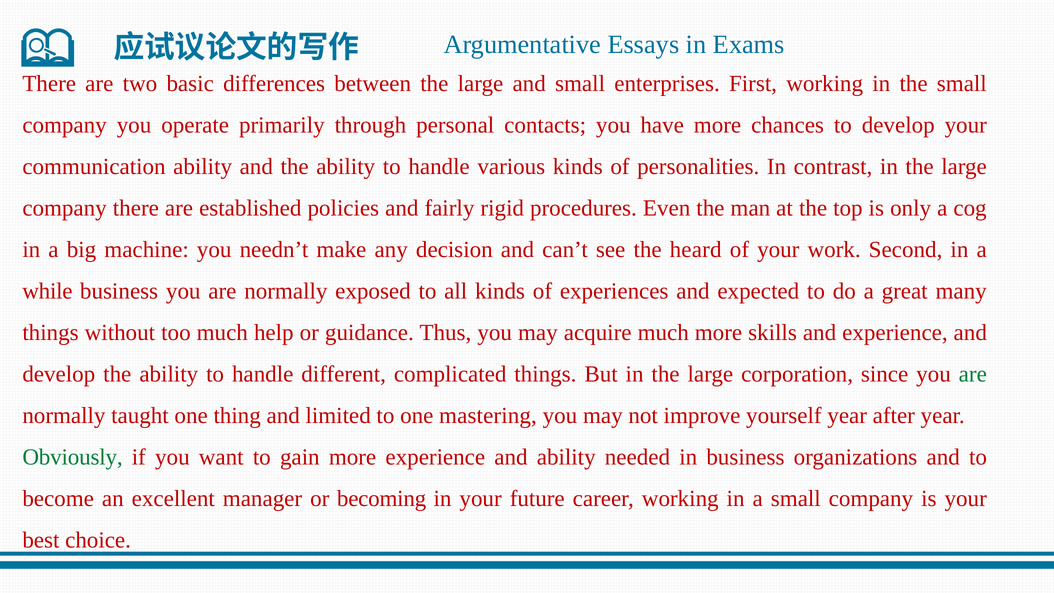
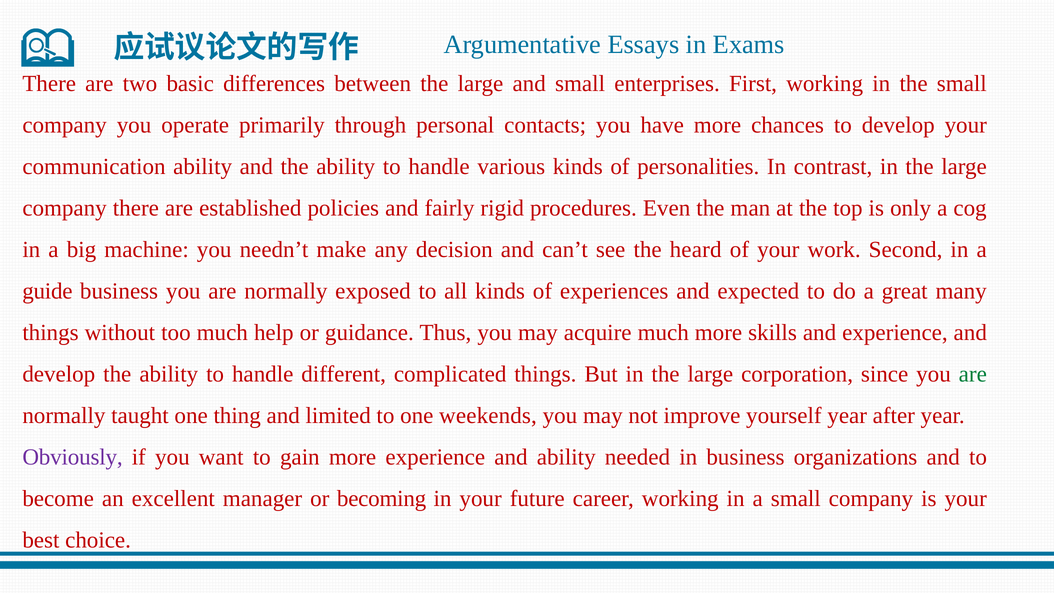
while: while -> guide (47, 291)
mastering: mastering -> weekends (488, 416)
Obviously colour: green -> purple (73, 457)
